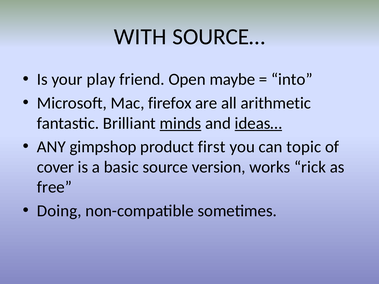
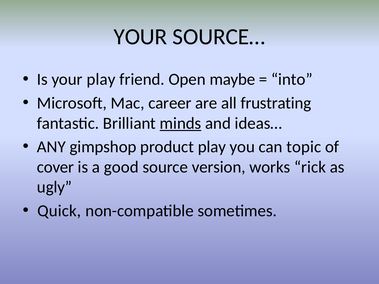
WITH: WITH -> YOUR (140, 37)
firefox: firefox -> career (170, 103)
arithmetic: arithmetic -> frustrating (276, 103)
ideas… underline: present -> none (258, 123)
product first: first -> play (212, 147)
basic: basic -> good (121, 167)
free: free -> ugly (54, 187)
Doing: Doing -> Quick (59, 211)
